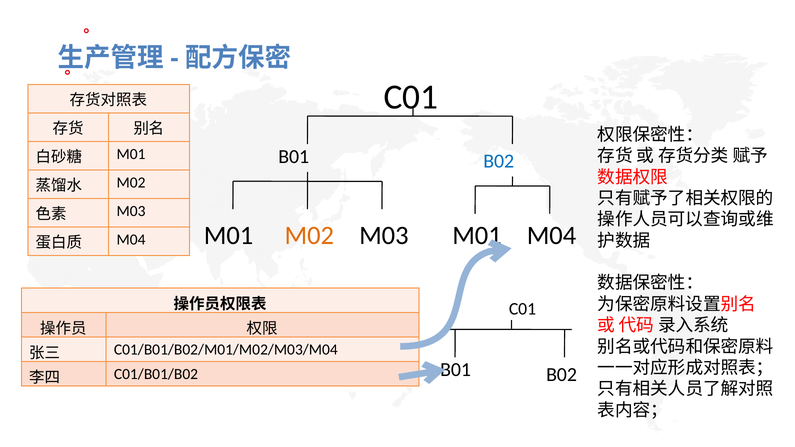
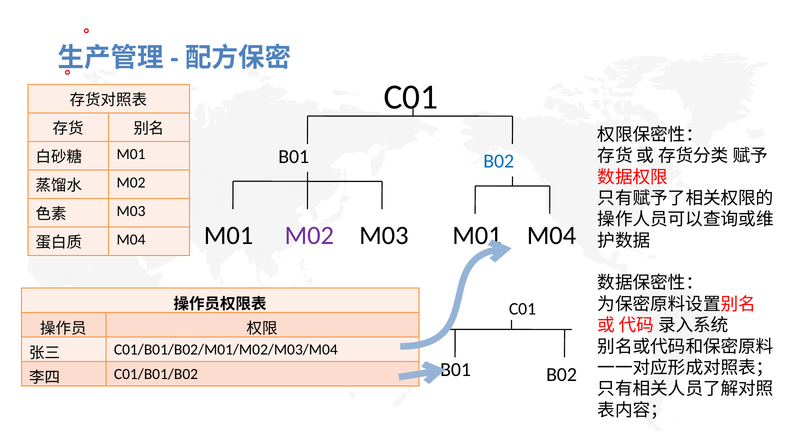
M02 colour: orange -> purple (309, 236)
